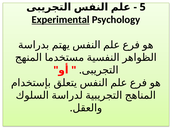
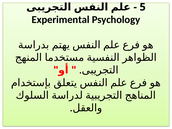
Experimental underline: present -> none (61, 20)
